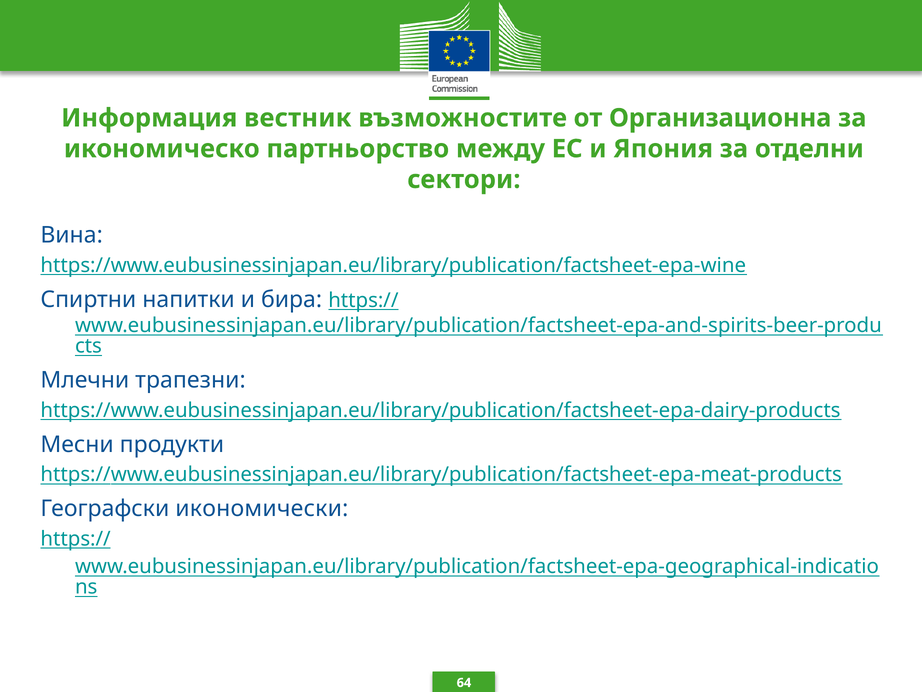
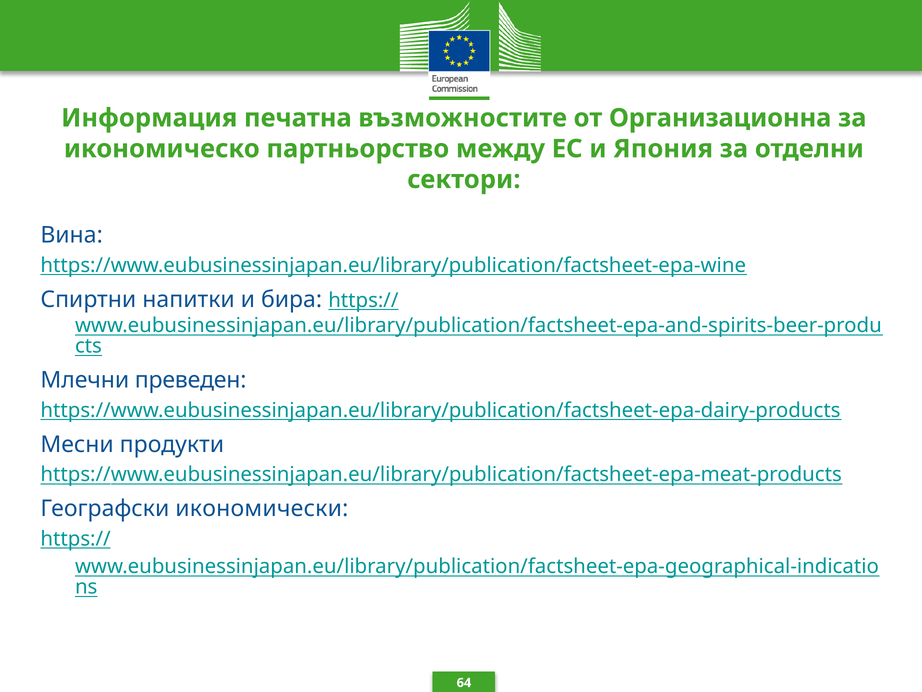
вестник: вестник -> печатна (298, 118)
трапезни: трапезни -> преведен (191, 380)
